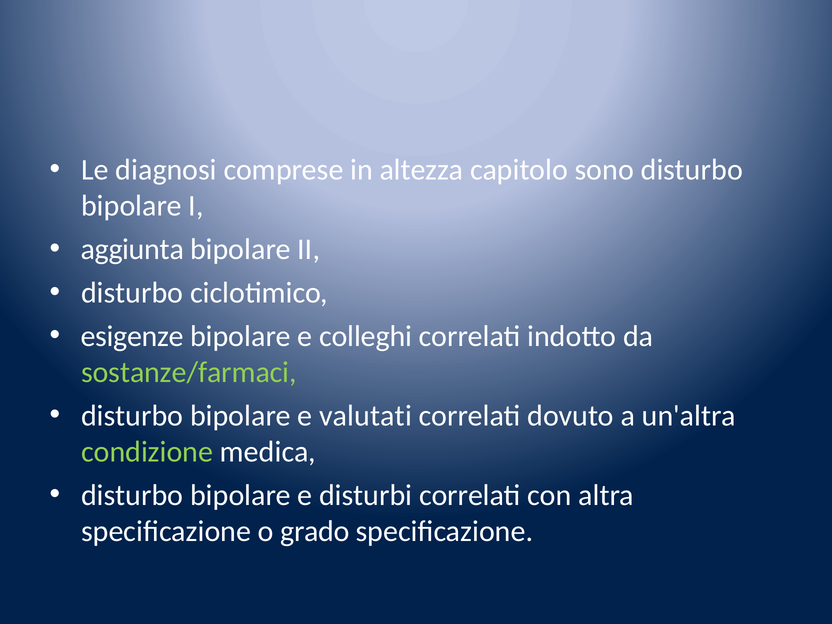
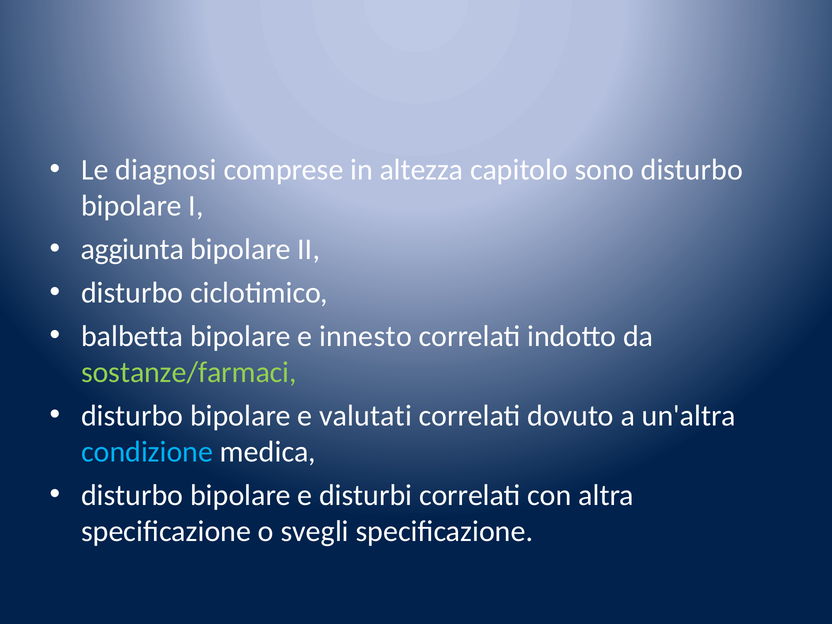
esigenze: esigenze -> balbetta (132, 336)
colleghi: colleghi -> innesto (365, 336)
condizione colour: light green -> light blue (147, 452)
grado: grado -> svegli (315, 531)
